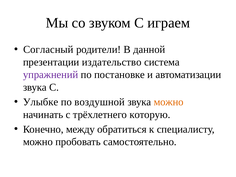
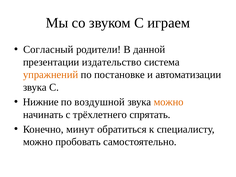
упражнений colour: purple -> orange (51, 75)
Улыбке: Улыбке -> Нижние (41, 102)
которую: которую -> спрятать (150, 115)
между: между -> минут (80, 129)
